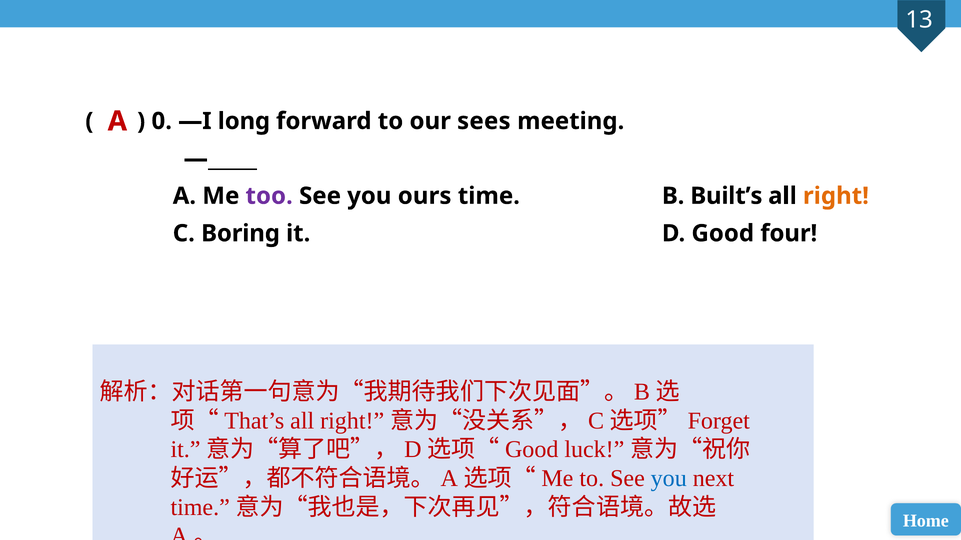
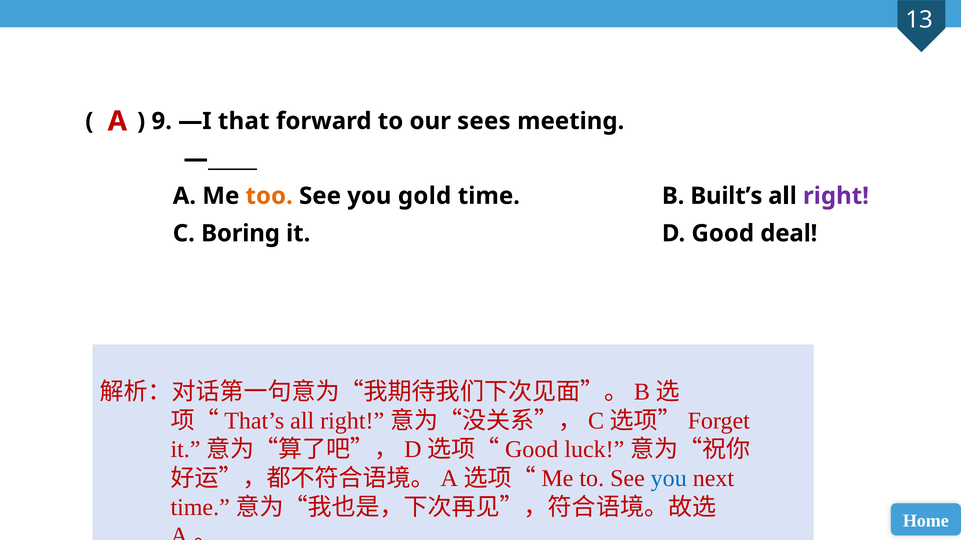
0: 0 -> 9 (162, 121)
long: long -> that (244, 121)
too colour: purple -> orange (269, 196)
ours: ours -> gold (425, 196)
right colour: orange -> purple (836, 196)
four: four -> deal (789, 234)
